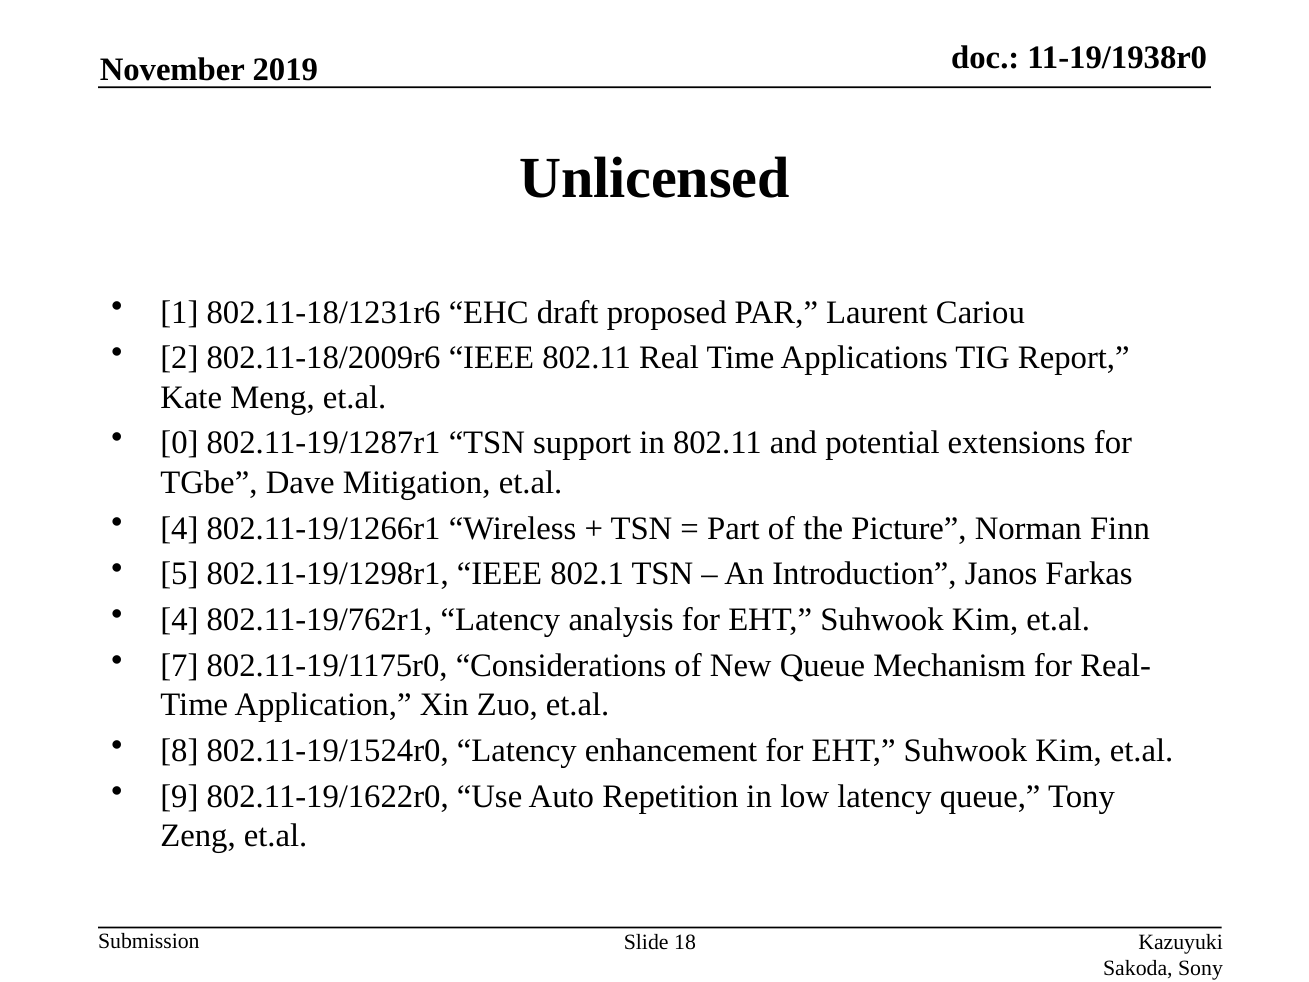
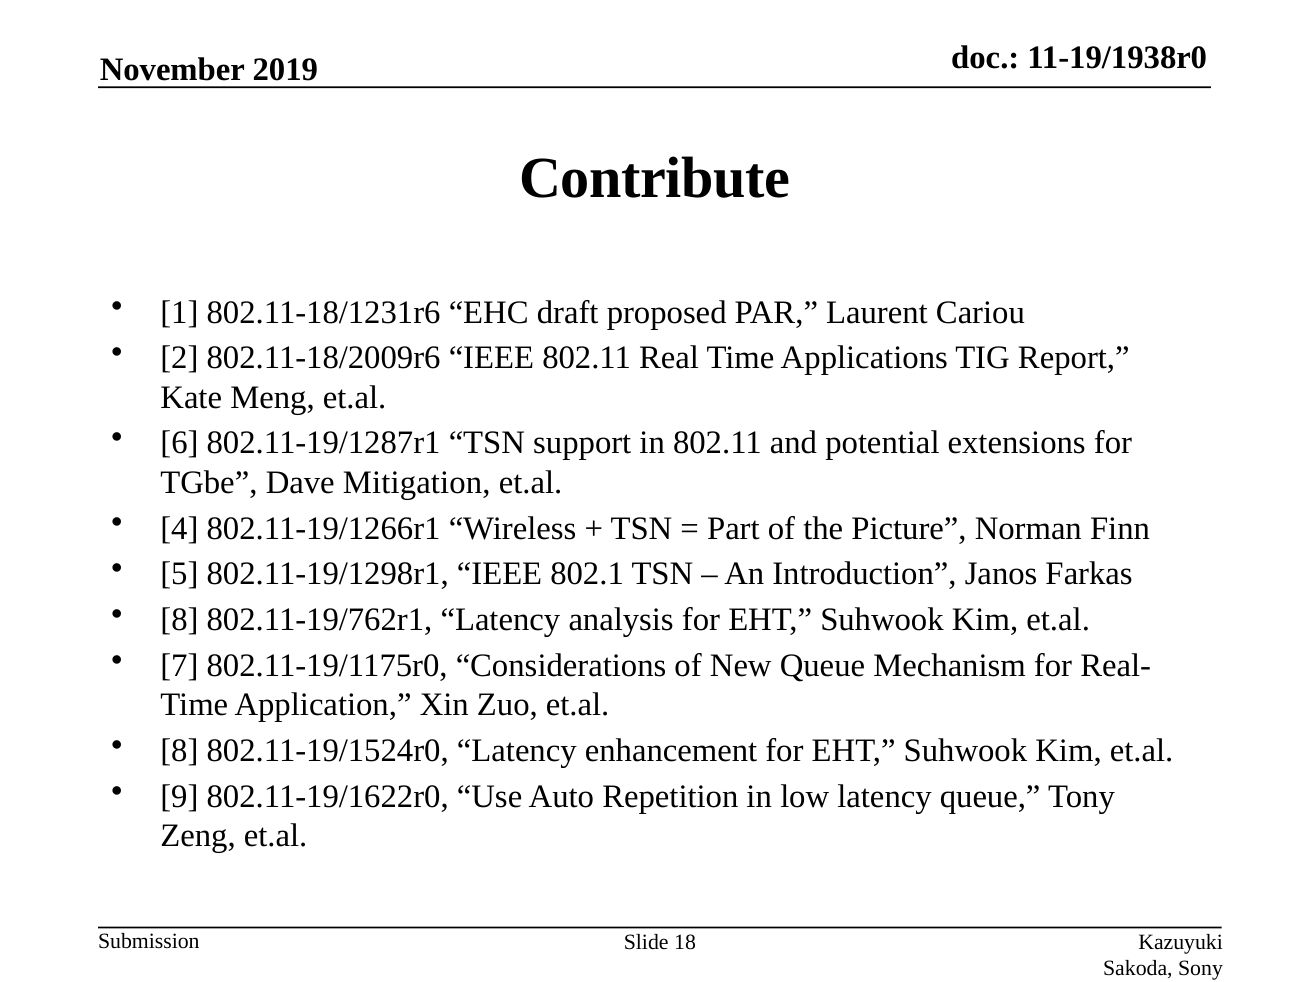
Unlicensed: Unlicensed -> Contribute (655, 179)
0: 0 -> 6 (179, 443)
4: 4 -> 8 (179, 620)
